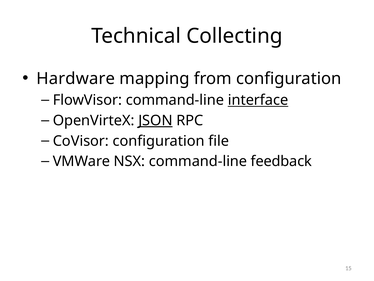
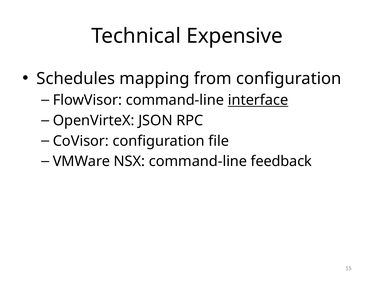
Collecting: Collecting -> Expensive (235, 36)
Hardware: Hardware -> Schedules (76, 78)
JSON underline: present -> none (155, 120)
